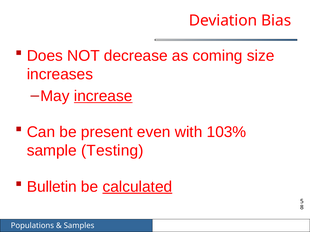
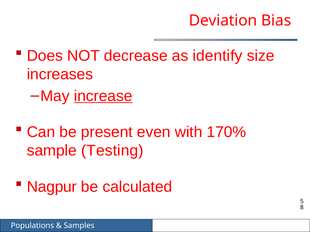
coming: coming -> identify (218, 56)
103%: 103% -> 170% (226, 132)
Bulletin: Bulletin -> Nagpur (52, 187)
calculated underline: present -> none (137, 187)
